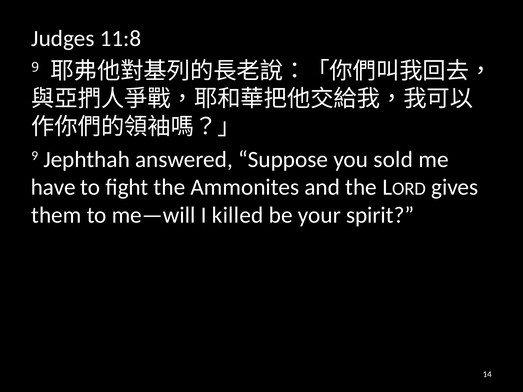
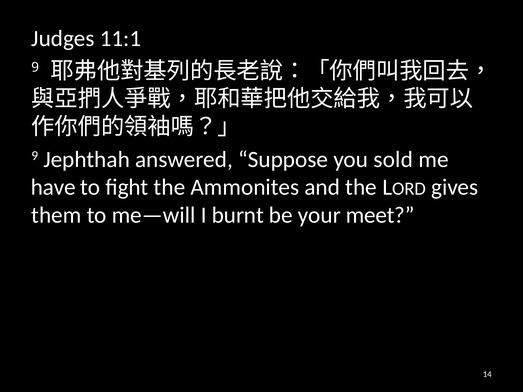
11:8: 11:8 -> 11:1 (121, 39)
killed: killed -> burnt (238, 215)
spirit: spirit -> meet (380, 215)
